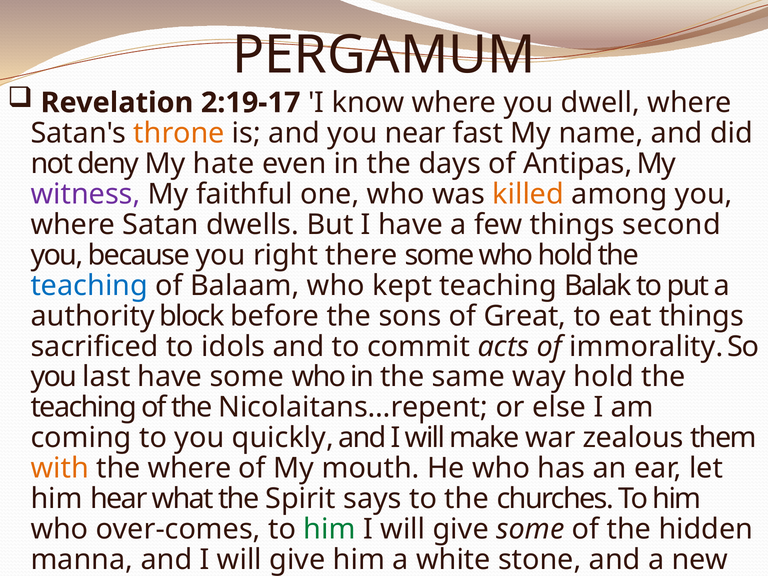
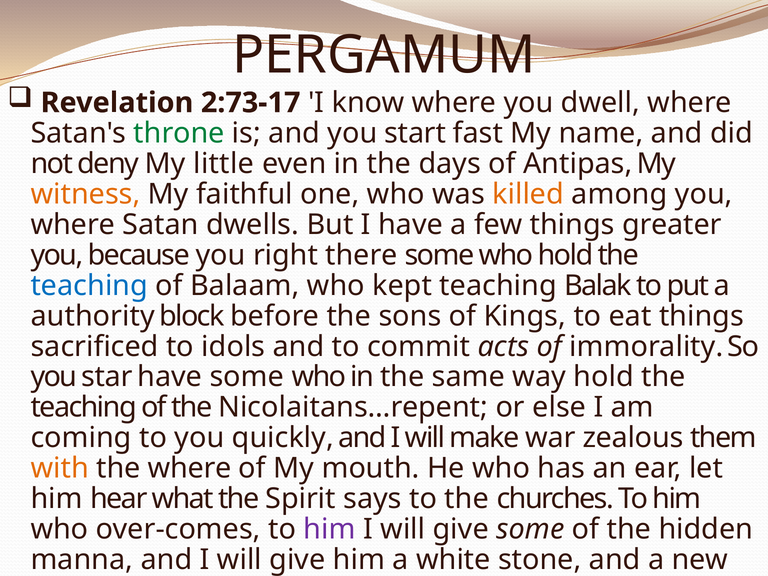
2:19-17: 2:19-17 -> 2:73-17 (251, 103)
throne colour: orange -> green (179, 133)
near: near -> start (415, 133)
hate: hate -> little (224, 164)
witness colour: purple -> orange (85, 194)
second: second -> greater (672, 225)
Great: Great -> Kings (525, 316)
last: last -> star (107, 377)
him colour: green -> purple (330, 529)
